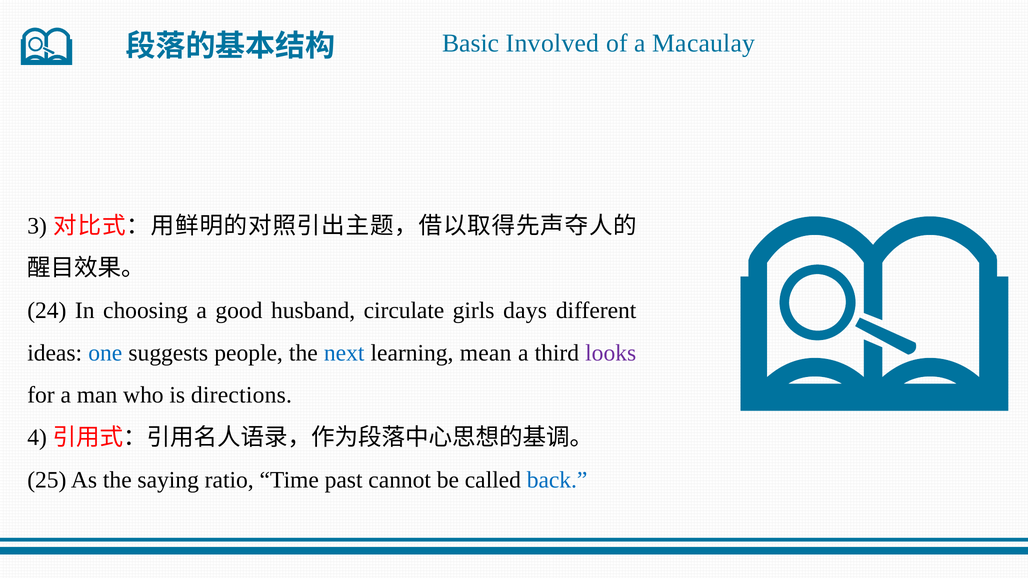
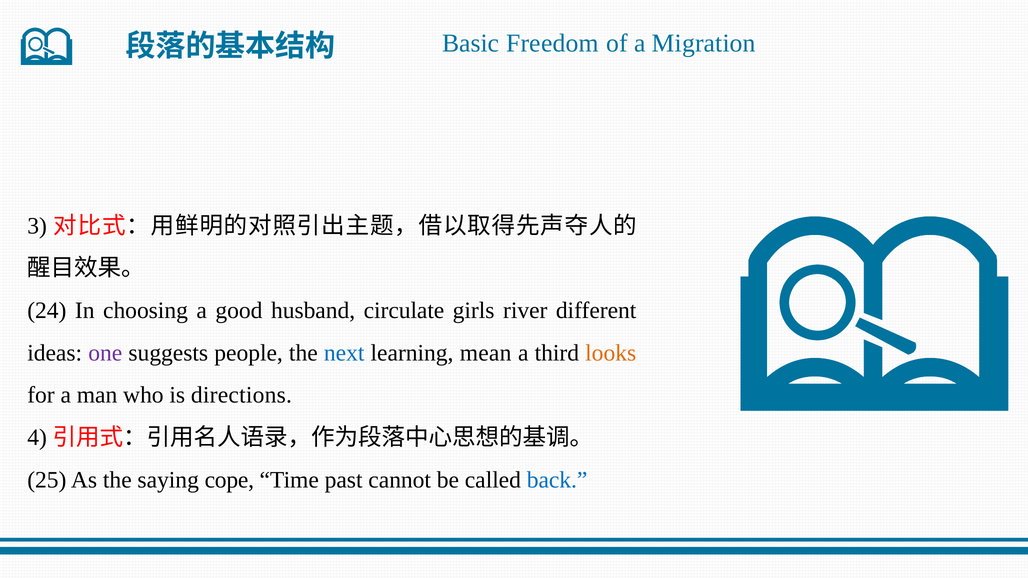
Involved: Involved -> Freedom (553, 43)
Macaulay: Macaulay -> Migration (704, 43)
days: days -> river (525, 311)
one colour: blue -> purple (105, 353)
looks colour: purple -> orange (611, 353)
ratio: ratio -> cope (229, 480)
